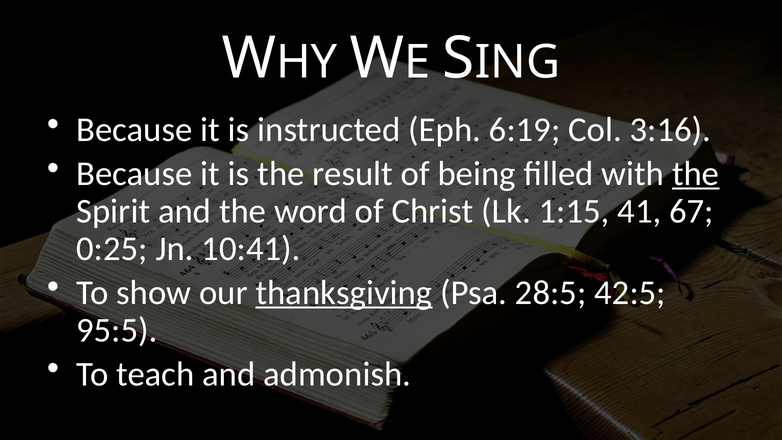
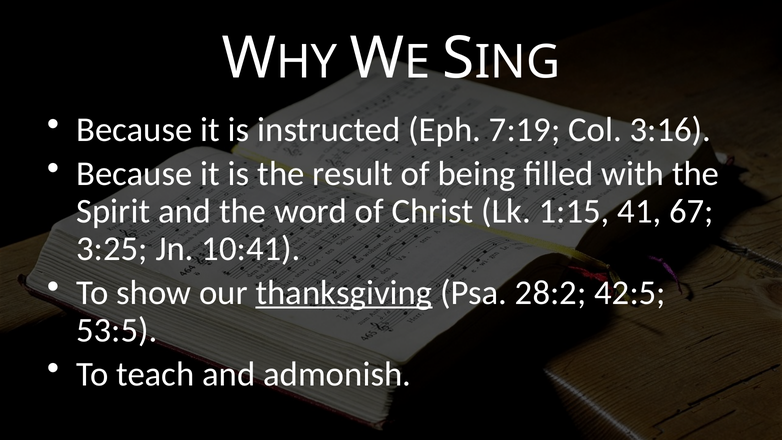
6:19: 6:19 -> 7:19 (525, 130)
the underline: present -> none (696, 174)
0:25: 0:25 -> 3:25 (112, 249)
28:5: 28:5 -> 28:2 (551, 293)
95:5: 95:5 -> 53:5 (117, 330)
